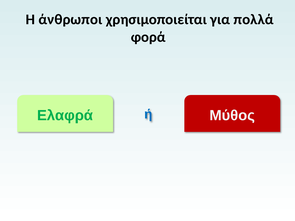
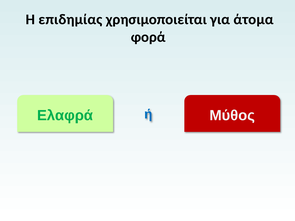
άνθρωποι: άνθρωποι -> επιδημίας (70, 19)
πολλά: πολλά -> άτομα (254, 19)
